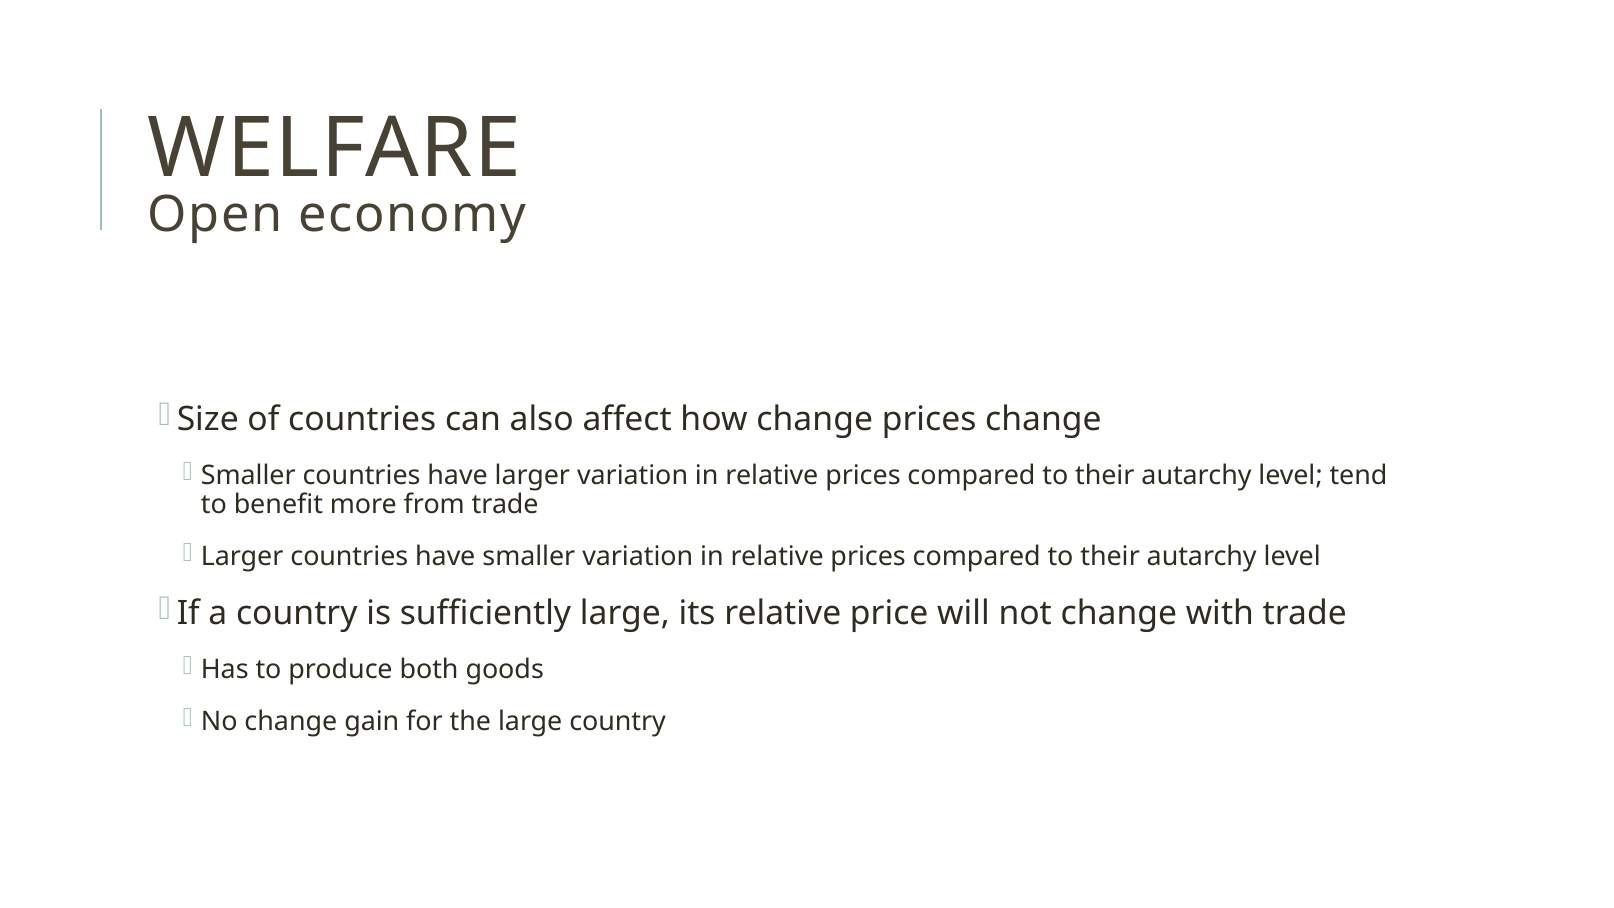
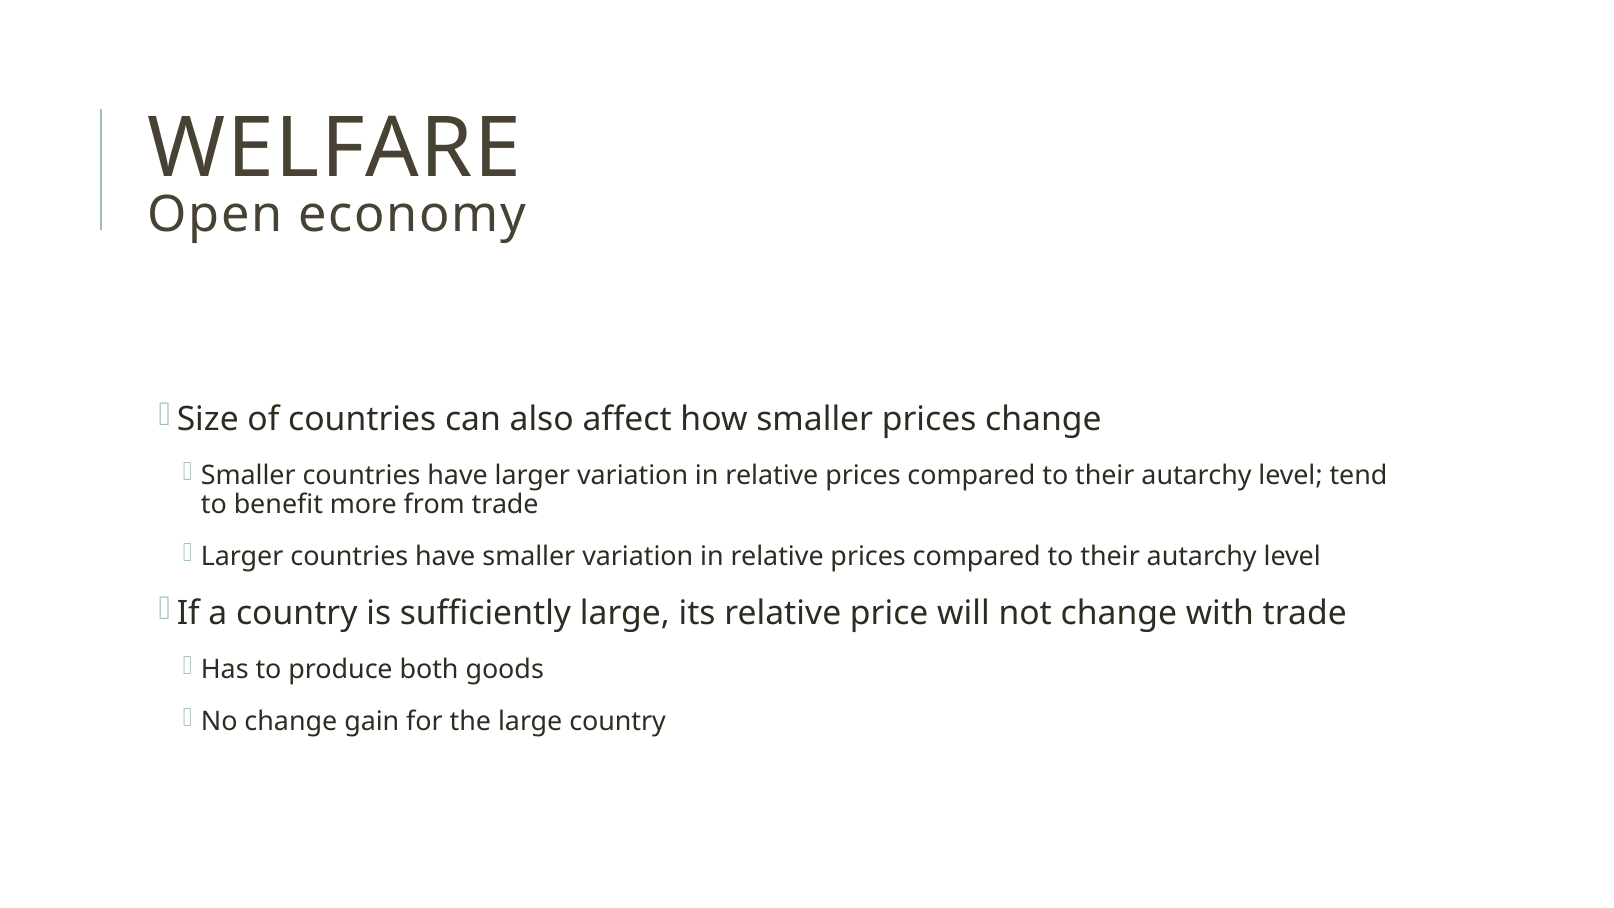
how change: change -> smaller (815, 419)
